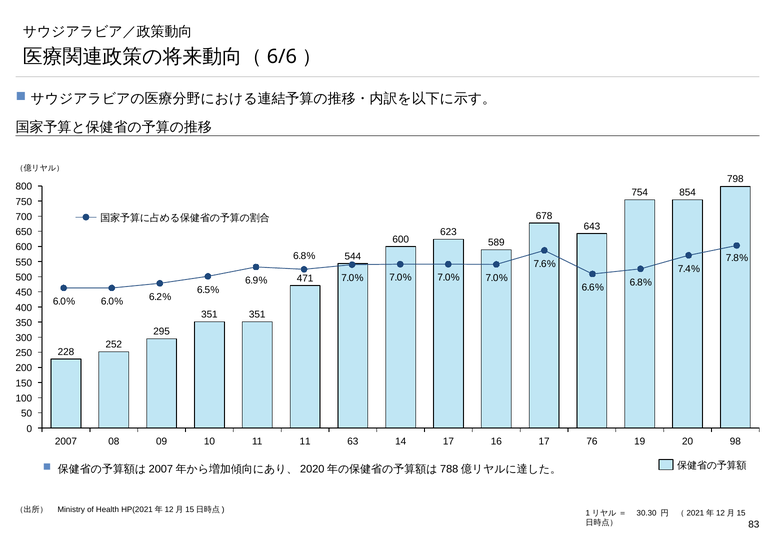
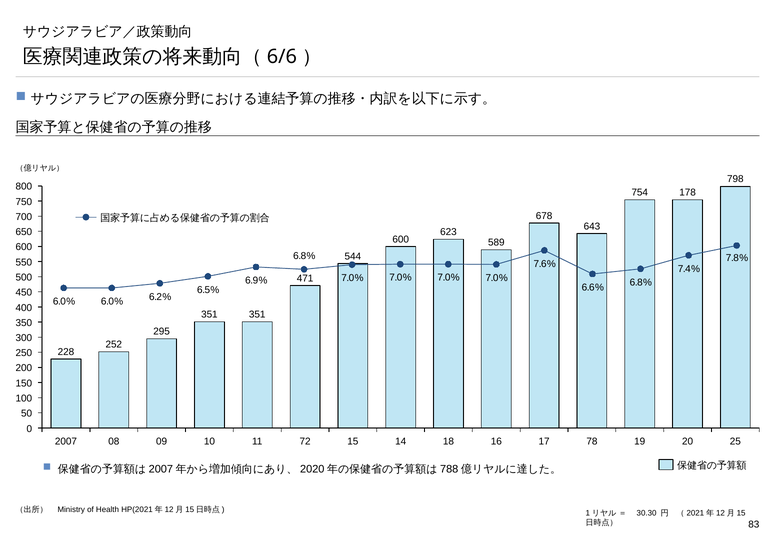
854: 854 -> 178 (688, 193)
09 11: 11 -> 72 (305, 442)
63: 63 -> 15 (353, 442)
14 17: 17 -> 18 (448, 442)
76: 76 -> 78 (592, 442)
98: 98 -> 25 (735, 442)
